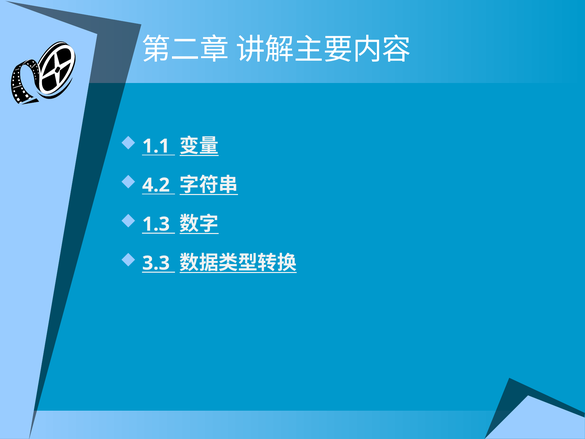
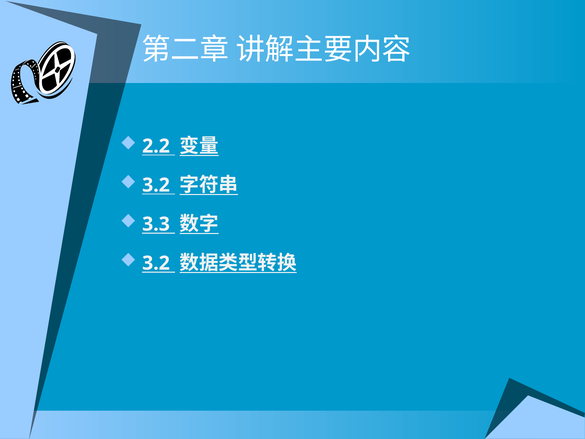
1.1: 1.1 -> 2.2 (156, 146)
4.2: 4.2 -> 3.2 (156, 185)
1.3: 1.3 -> 3.3 (156, 224)
3.3: 3.3 -> 3.2 (156, 263)
